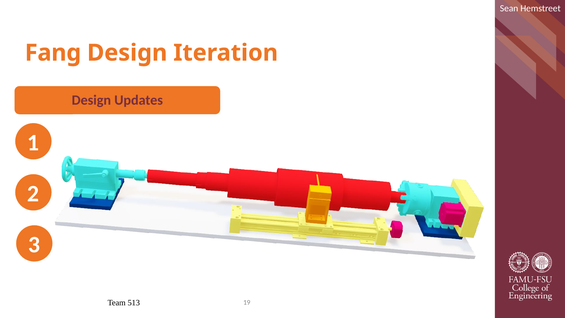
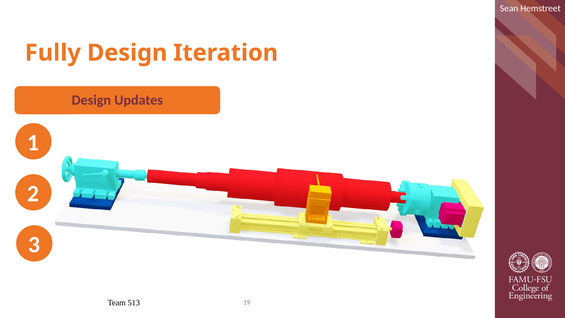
Fang: Fang -> Fully (53, 53)
